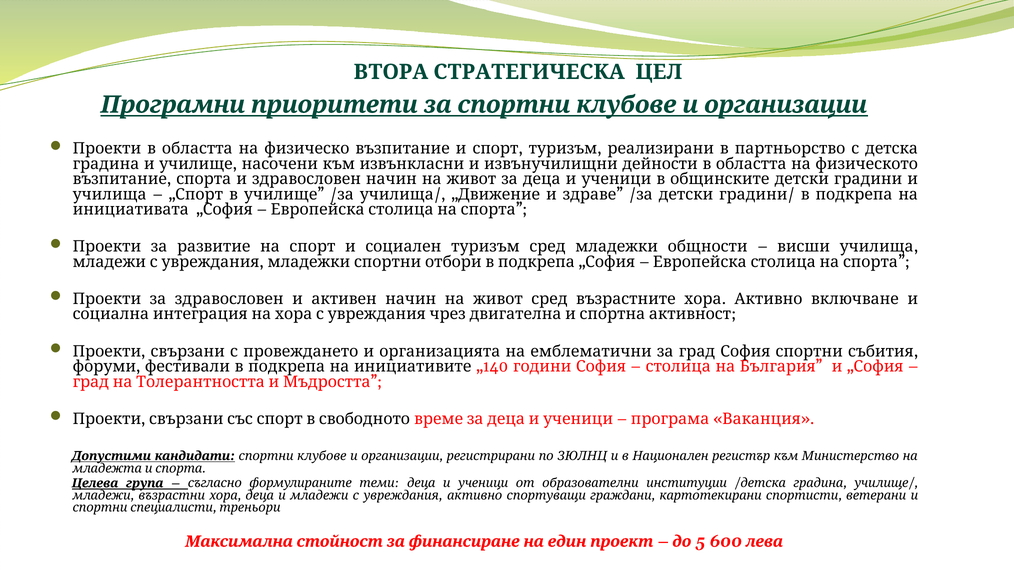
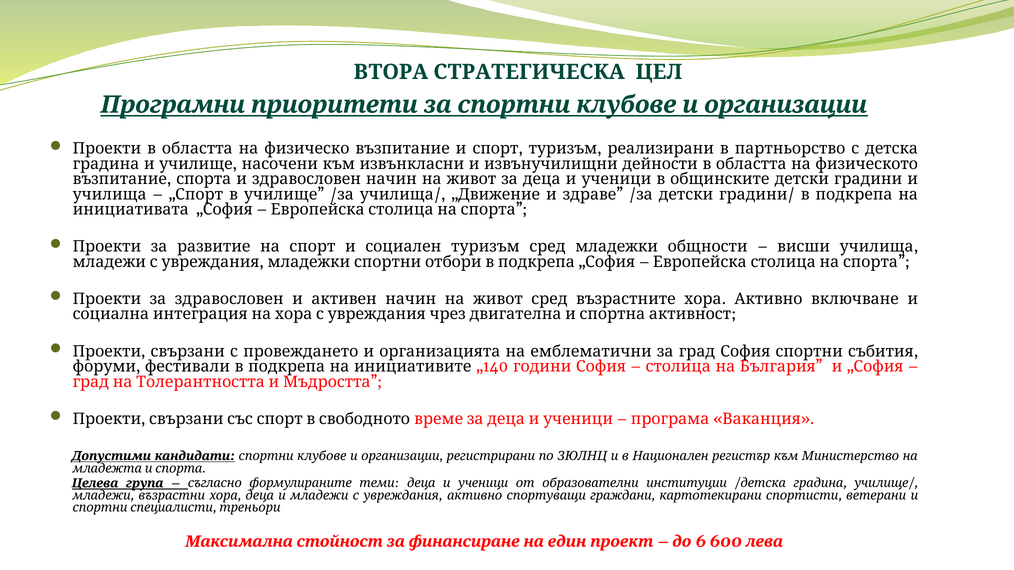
5: 5 -> 6 (701, 542)
